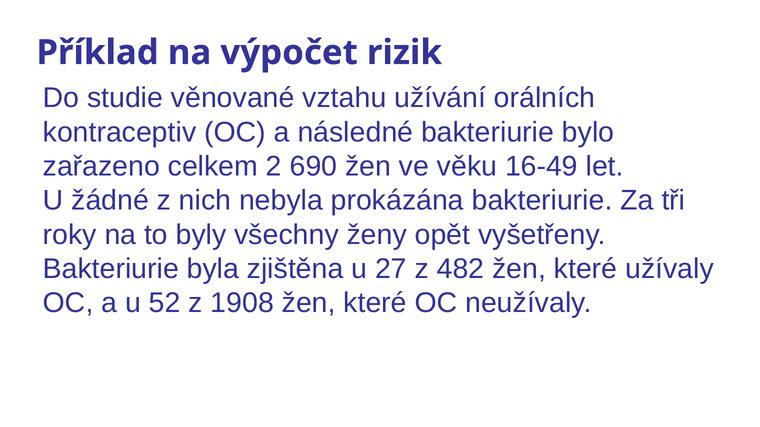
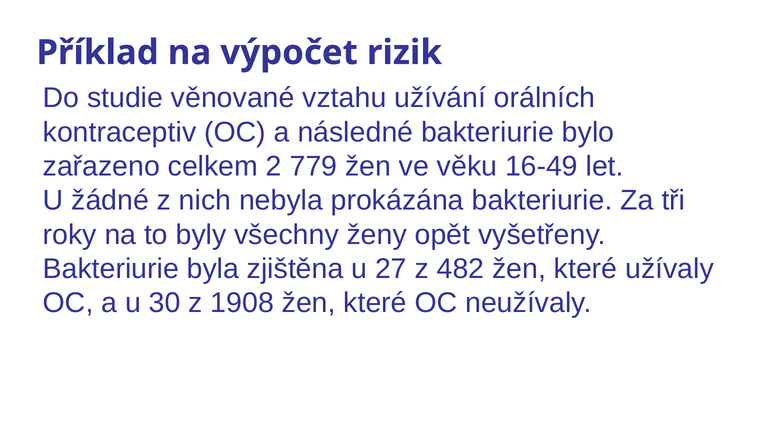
690: 690 -> 779 (313, 167)
52: 52 -> 30 (165, 303)
